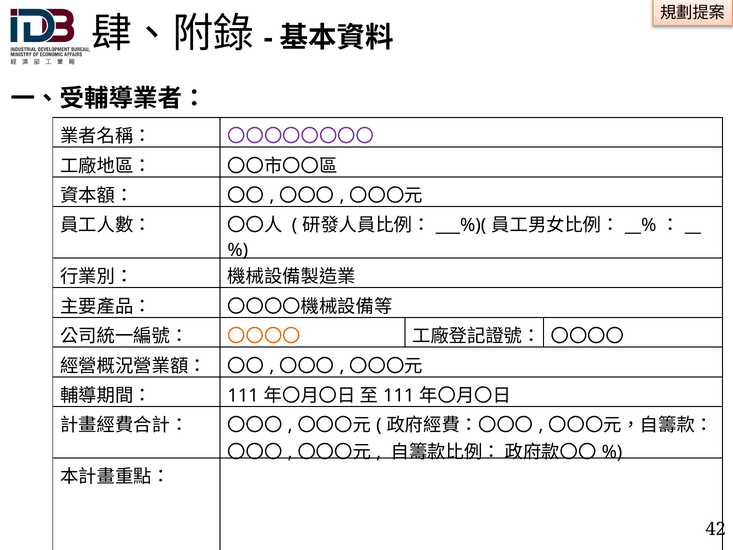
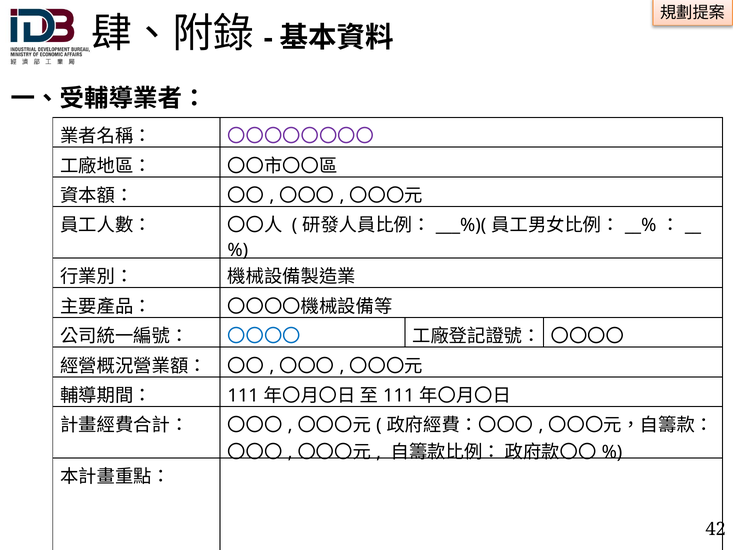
〇〇〇〇 colour: orange -> blue (264, 336)
